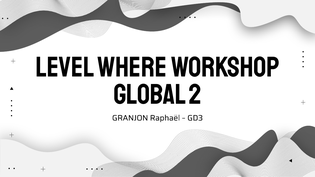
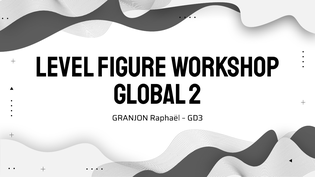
WHERE: WHERE -> FIGURE (132, 67)
